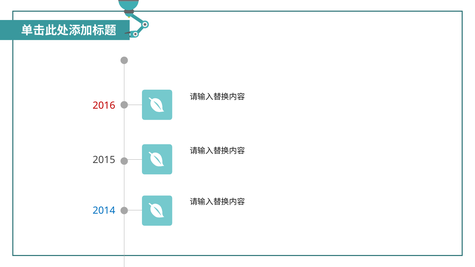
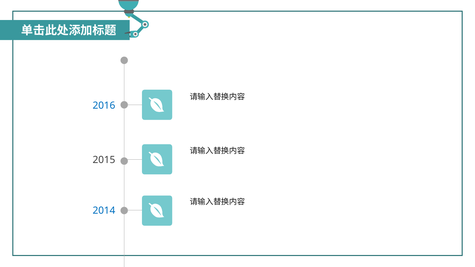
2016 colour: red -> blue (104, 105)
